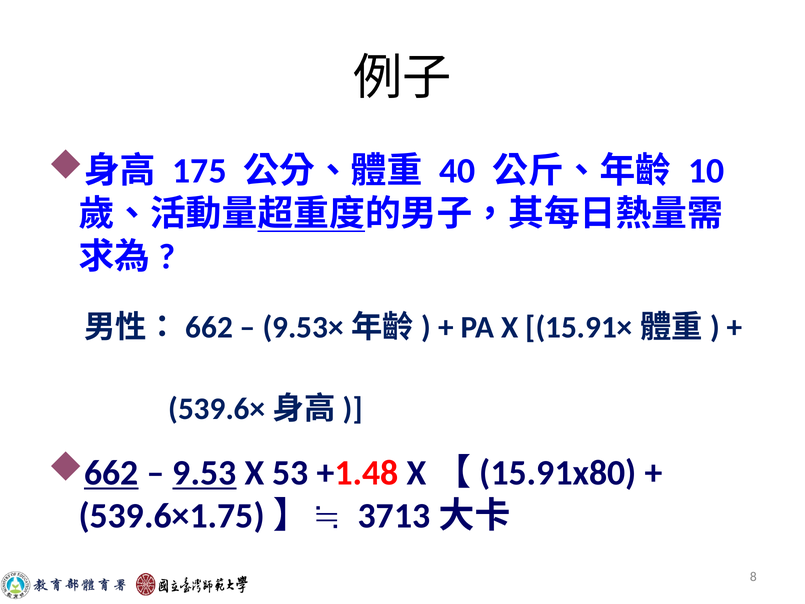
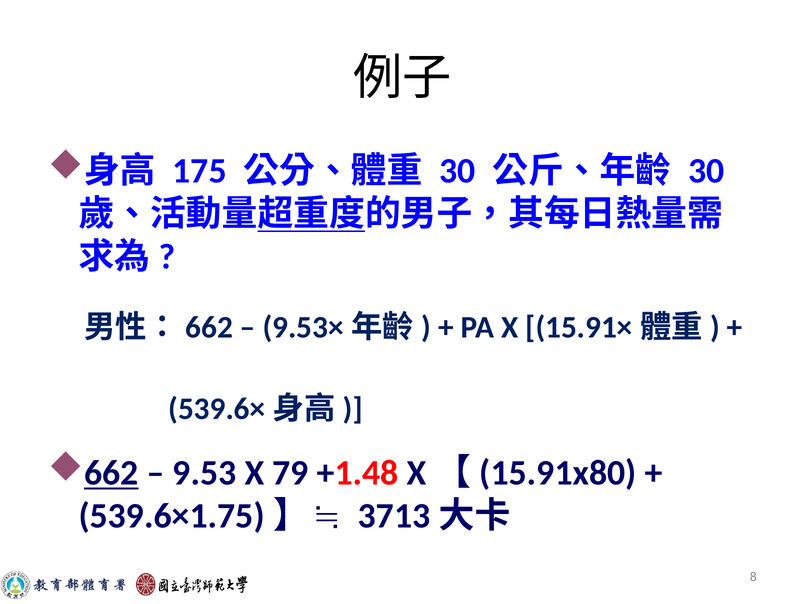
40: 40 -> 30 (457, 171)
10: 10 -> 30 (706, 171)
9.53 underline: present -> none (204, 473)
53: 53 -> 79 (290, 473)
